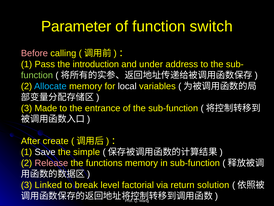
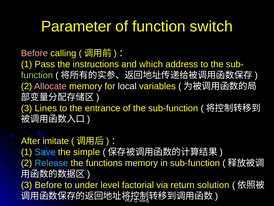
introduction: introduction -> instructions (96, 64)
under: under -> which (151, 64)
Allocate colour: light blue -> pink (50, 86)
Made: Made -> Lines (46, 108)
create: create -> imitate (56, 141)
Save colour: white -> light blue (45, 152)
Release colour: pink -> light blue (51, 163)
3 Linked: Linked -> Before (48, 185)
break: break -> under (86, 185)
